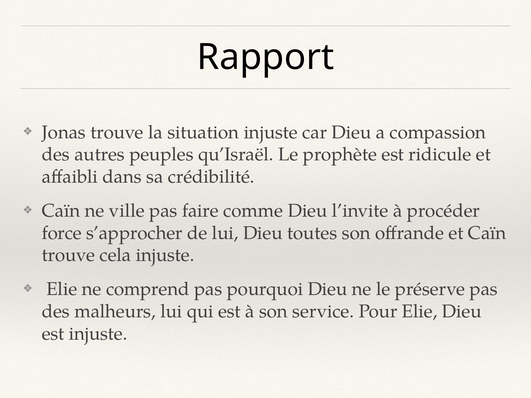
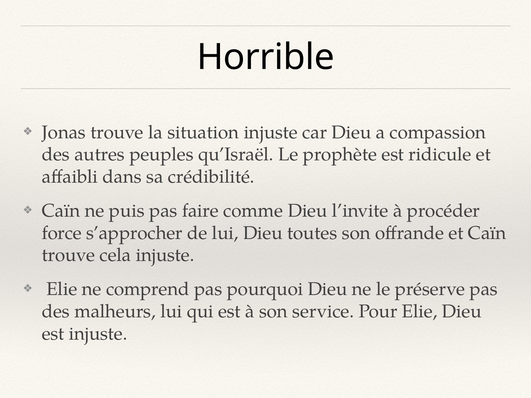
Rapport: Rapport -> Horrible (266, 57)
ville: ville -> puis (127, 211)
